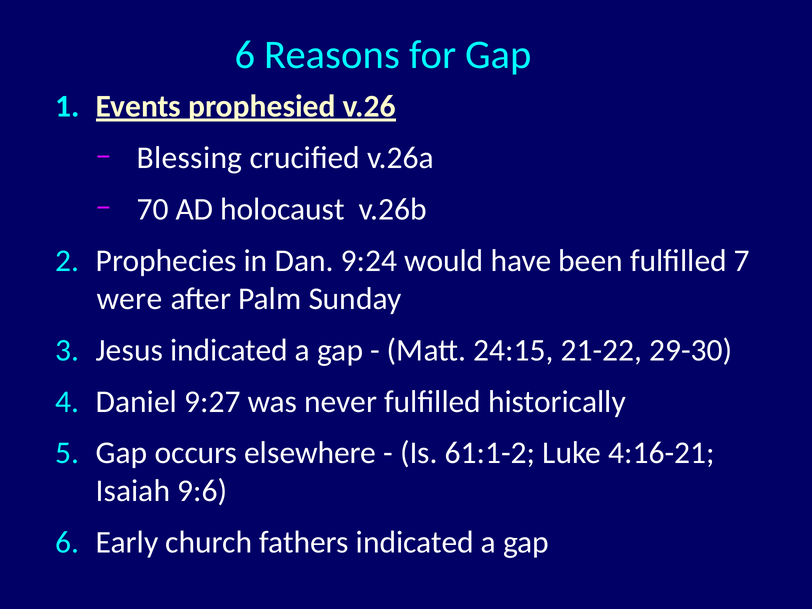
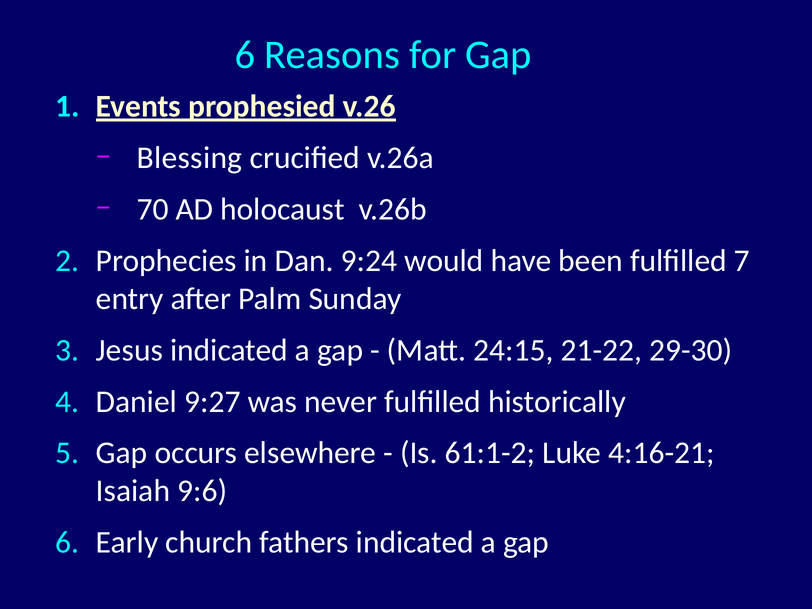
were: were -> entry (130, 299)
